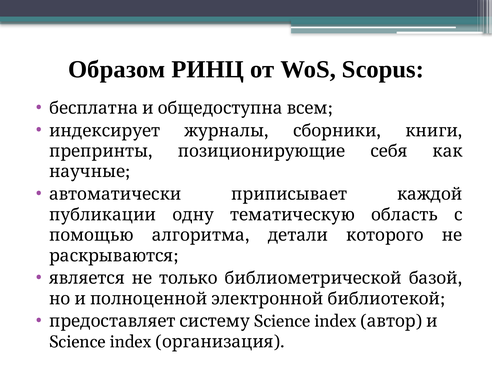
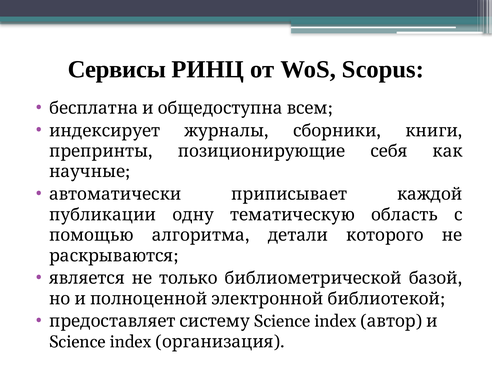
Образом: Образом -> Сервисы (117, 69)
